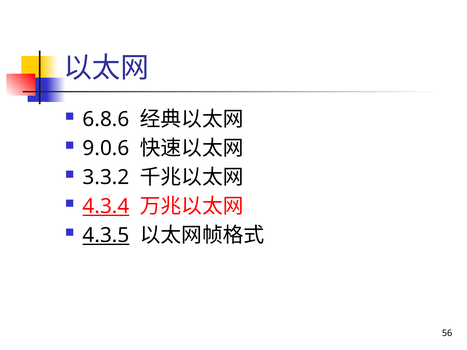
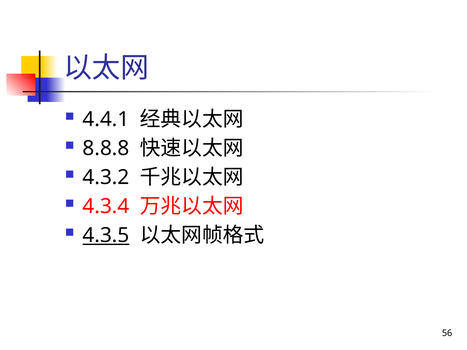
6.8.6: 6.8.6 -> 4.4.1 (106, 119)
9.0.6: 9.0.6 -> 8.8.8 (106, 148)
3.3.2: 3.3.2 -> 4.3.2 (106, 177)
4.3.4 underline: present -> none (106, 206)
